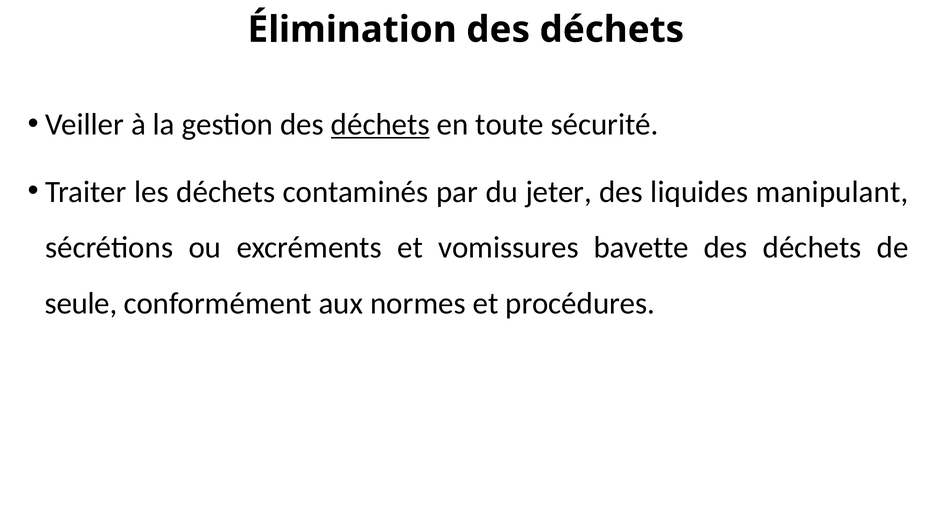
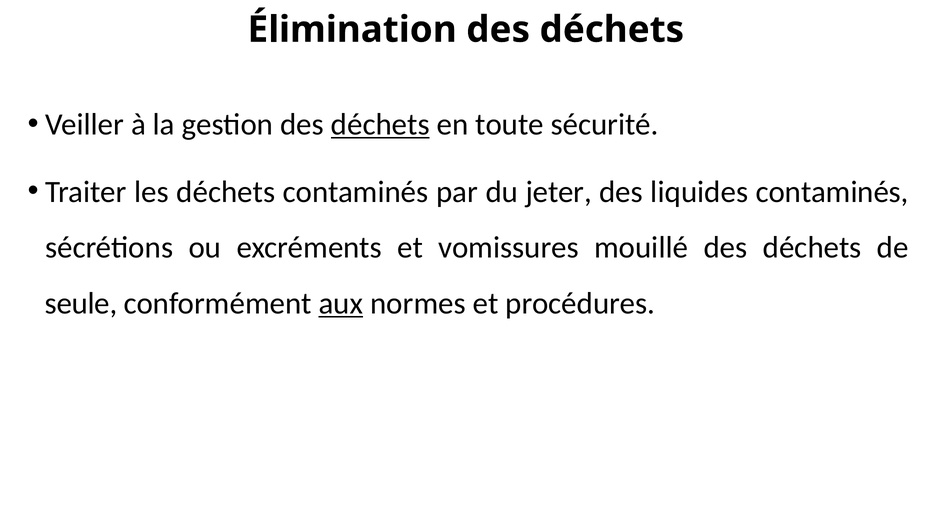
liquides manipulant: manipulant -> contaminés (832, 192)
bavette: bavette -> mouillé (641, 247)
aux underline: none -> present (341, 303)
